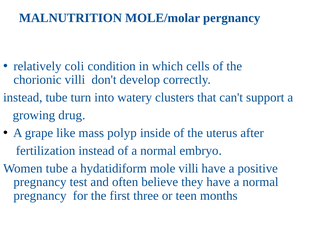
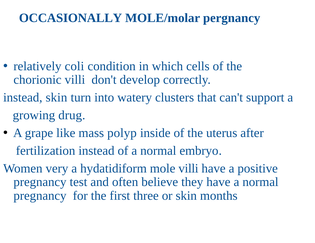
MALNUTRITION: MALNUTRITION -> OCCASIONALLY (70, 18)
instead tube: tube -> skin (56, 98)
Women tube: tube -> very (57, 169)
or teen: teen -> skin (186, 196)
